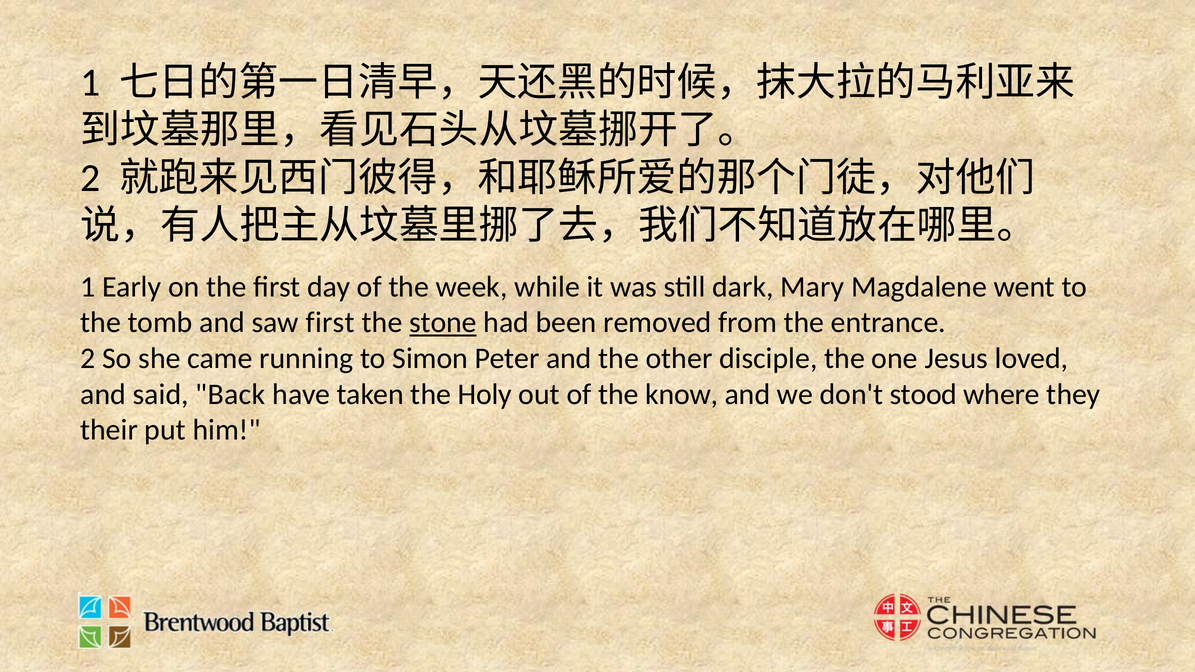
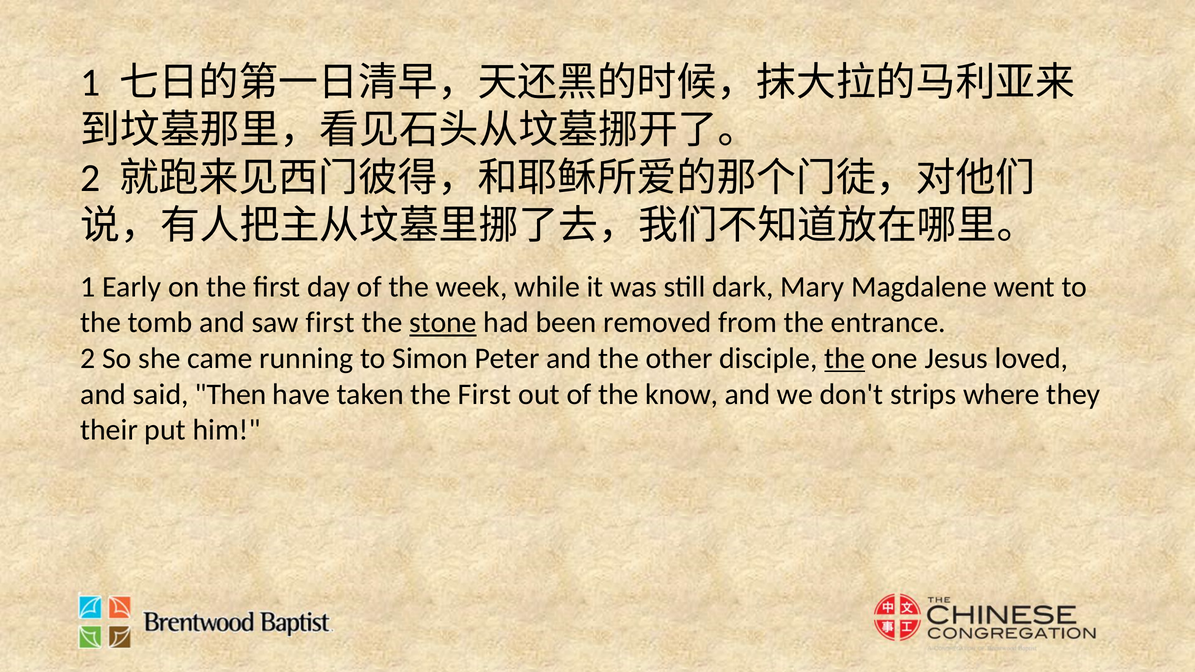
the underline: none -> present (845, 359)
Back: Back -> Then (231, 394)
taken the Holy: Holy -> First (485, 394)
stood: stood -> strips (923, 394)
